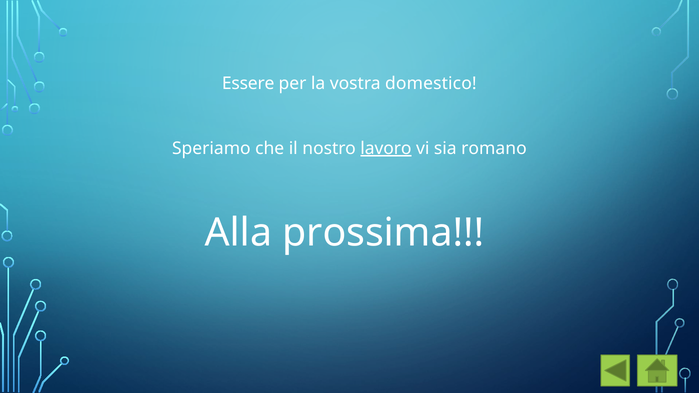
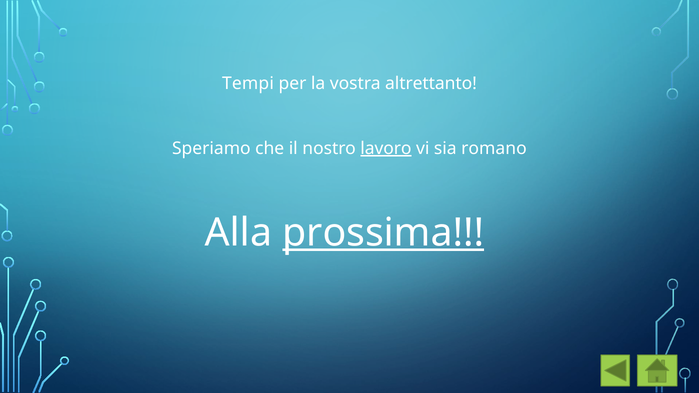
Essere: Essere -> Tempi (248, 83)
domestico: domestico -> altrettanto (431, 83)
prossima underline: none -> present (383, 233)
